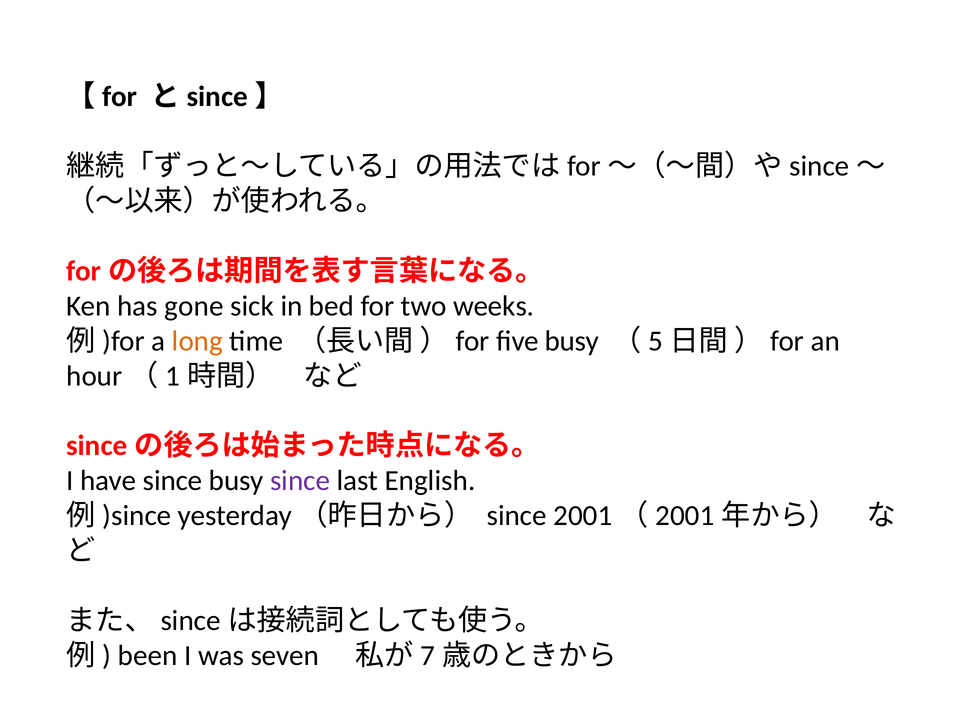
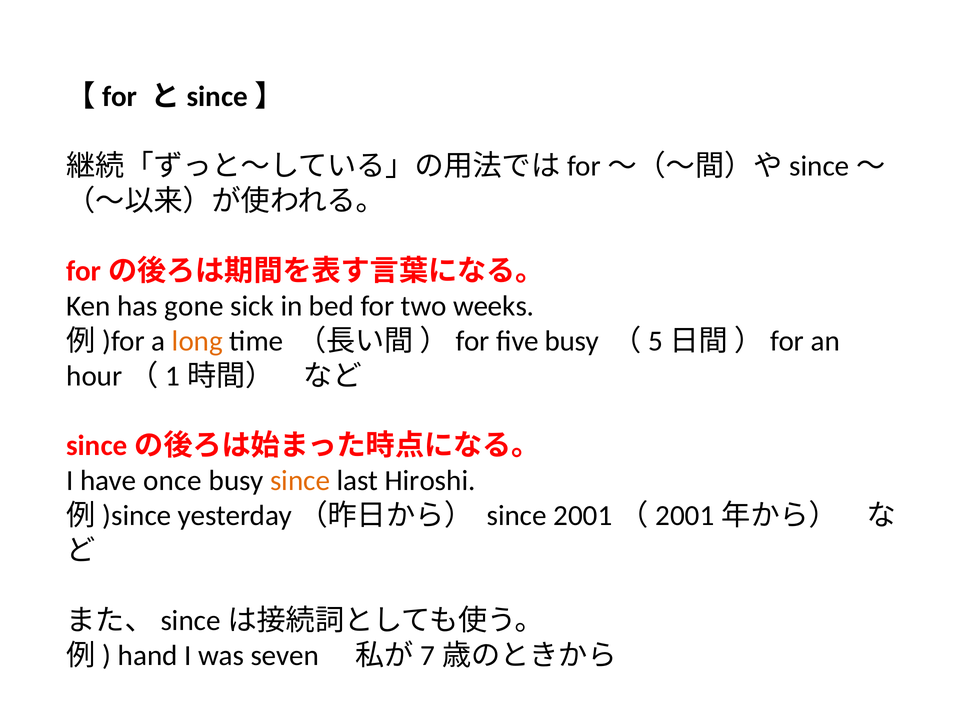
have since: since -> once (172, 481)
since colour: purple -> orange (300, 481)
English: English -> Hiroshi (430, 481)
been: been -> hand (148, 656)
